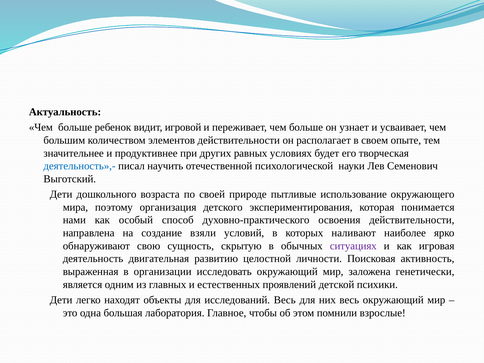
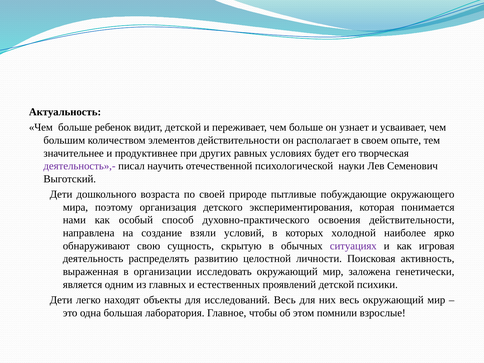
видит игровой: игровой -> детской (183, 127)
деятельность»,- colour: blue -> purple (79, 166)
использование: использование -> побуждающие (354, 194)
наливают: наливают -> холодной (354, 233)
двигательная: двигательная -> распределять (159, 259)
